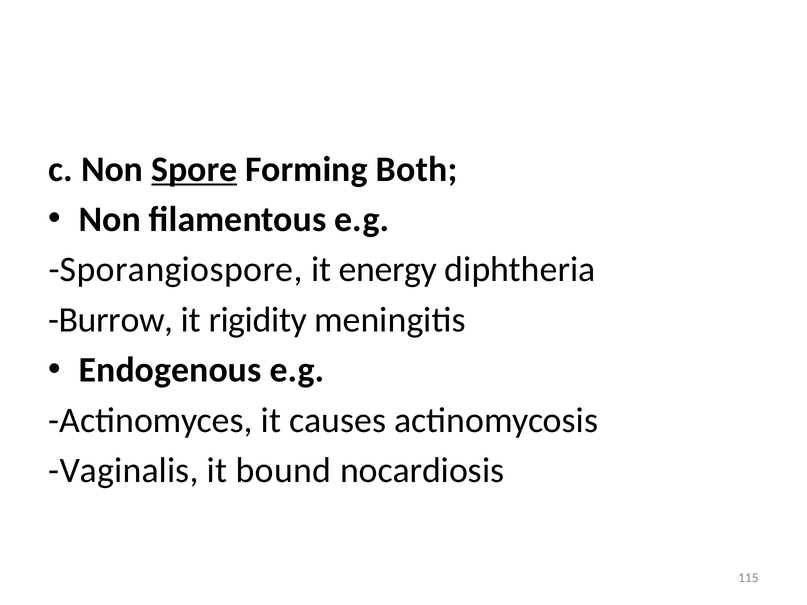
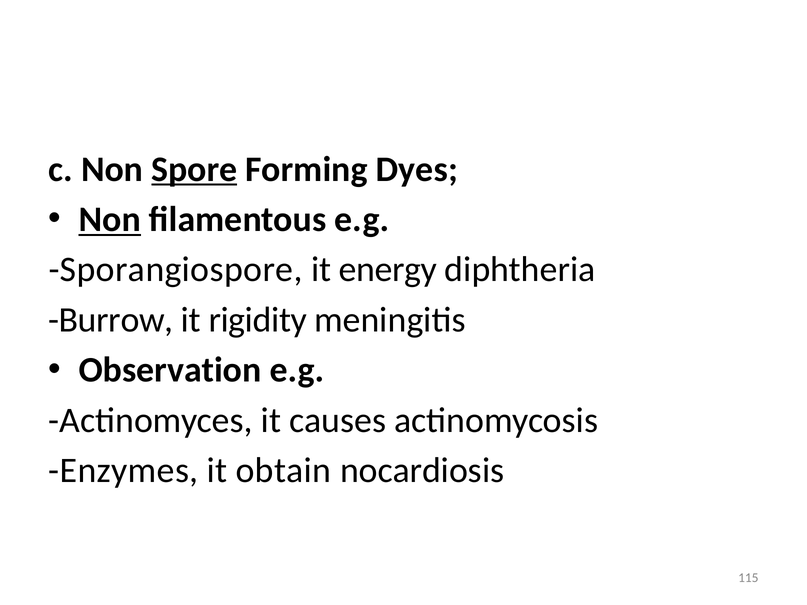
Both: Both -> Dyes (417, 169)
Non underline: none -> present (110, 220)
Endogenous: Endogenous -> Observation (170, 370)
Vaginalis: Vaginalis -> Enzymes (123, 471)
bound: bound -> obtain (283, 471)
